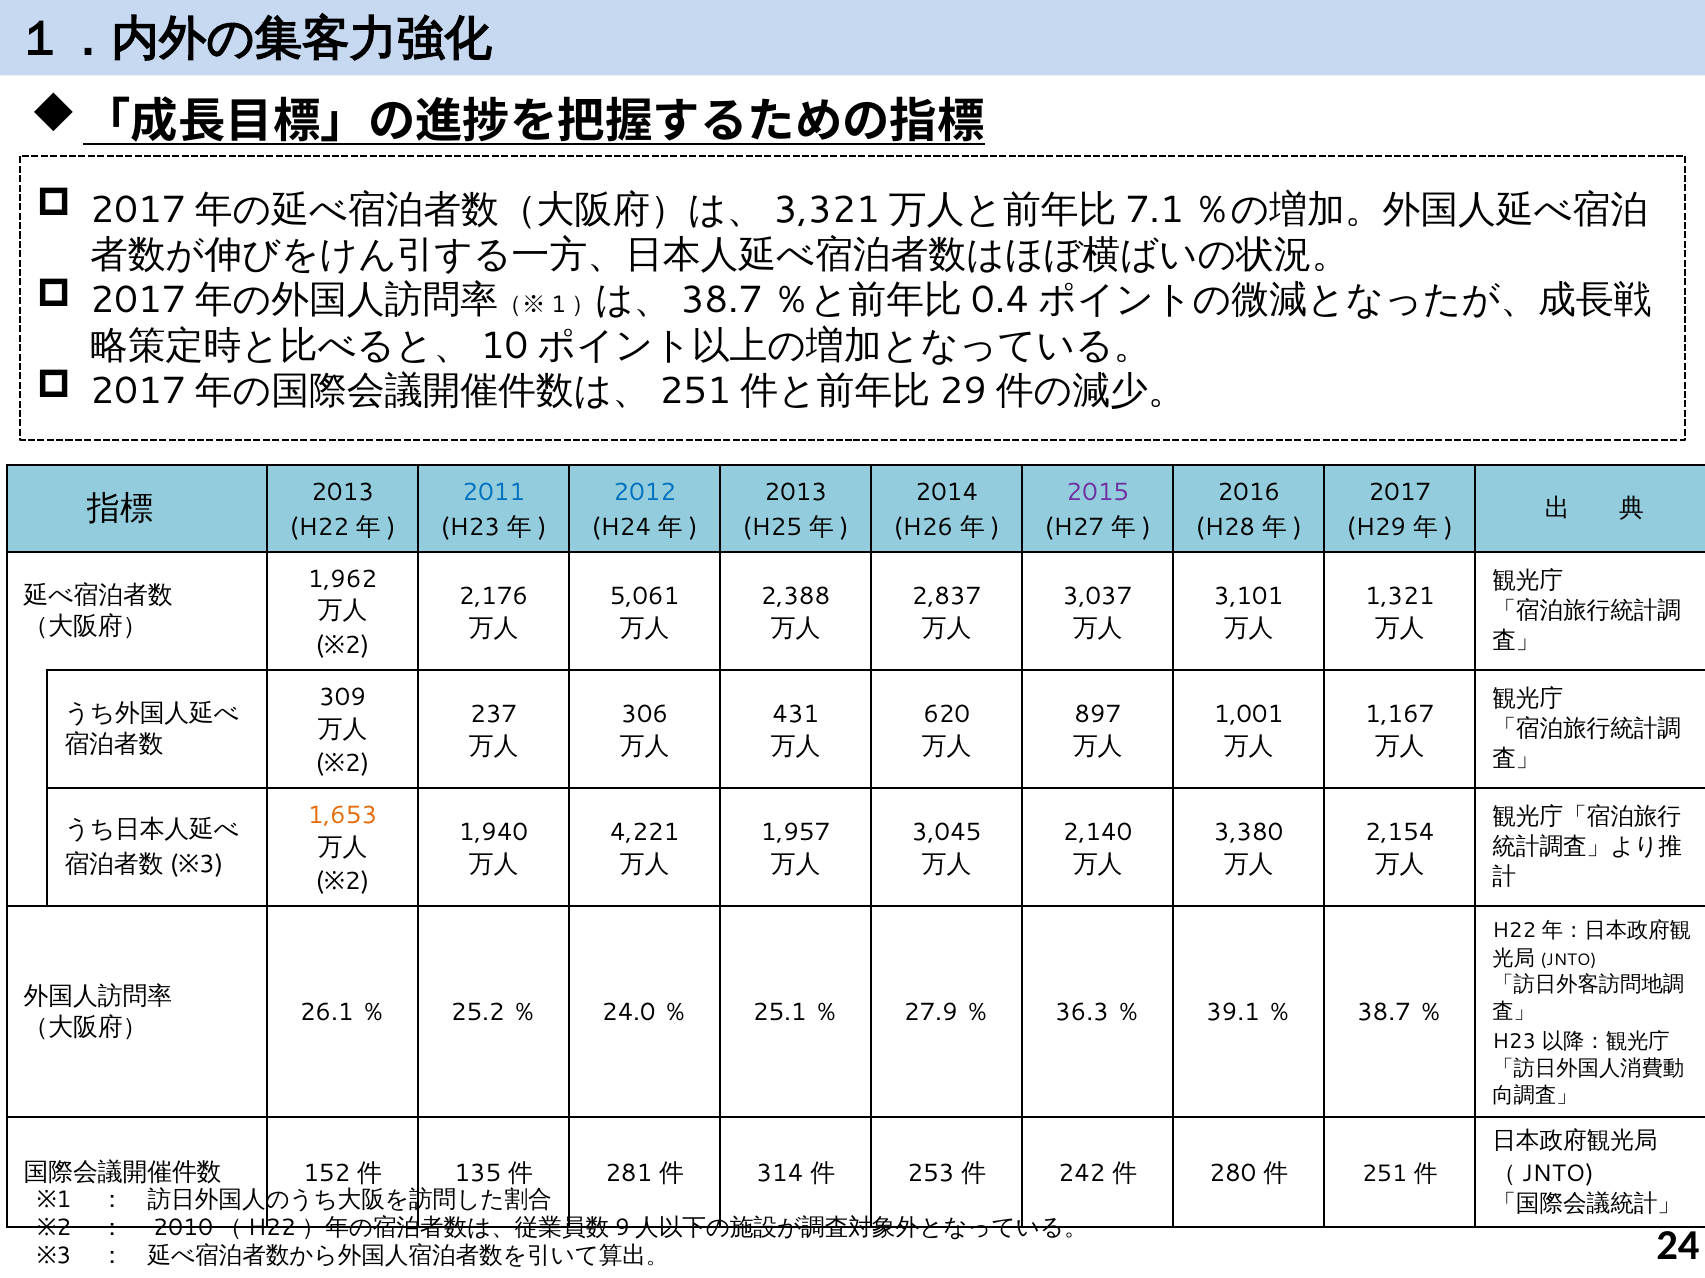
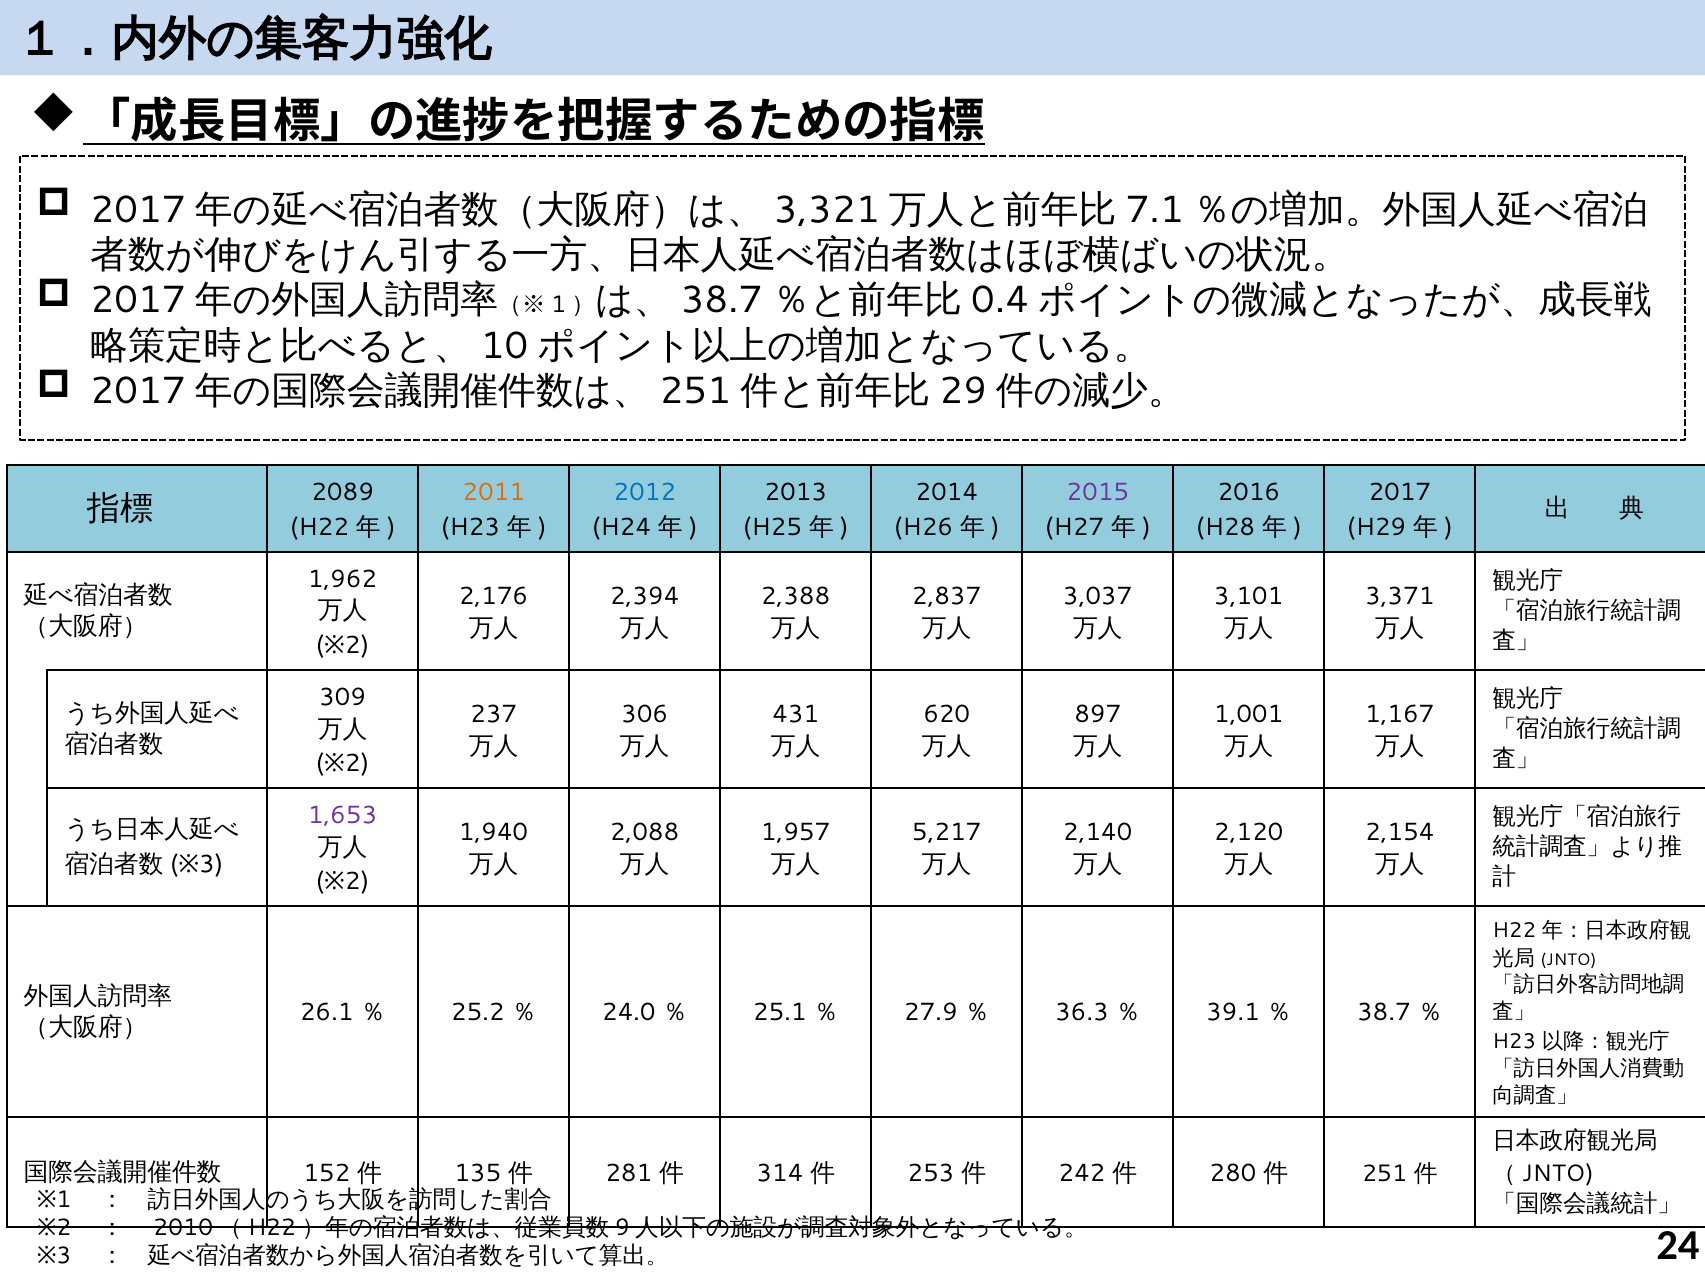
2013: 2013 -> 2089 (343, 492)
2011 colour: blue -> orange (494, 492)
5,061: 5,061 -> 2,394 (645, 597)
1,321: 1,321 -> 3,371 (1400, 597)
1,653 colour: orange -> purple (343, 816)
4,221: 4,221 -> 2,088 (645, 833)
3,045: 3,045 -> 5,217 (947, 833)
3,380: 3,380 -> 2,120 (1249, 833)
